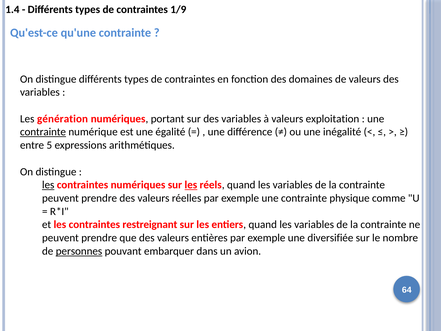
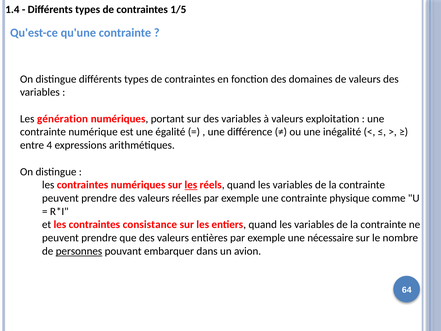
1/9: 1/9 -> 1/5 (178, 10)
contrainte underline: present -> none (43, 132)
5: 5 -> 4 (49, 145)
les underline: present -> none (48, 185)
restreignant: restreignant -> consistance (150, 225)
diversifiée: diversifiée -> nécessaire (330, 238)
